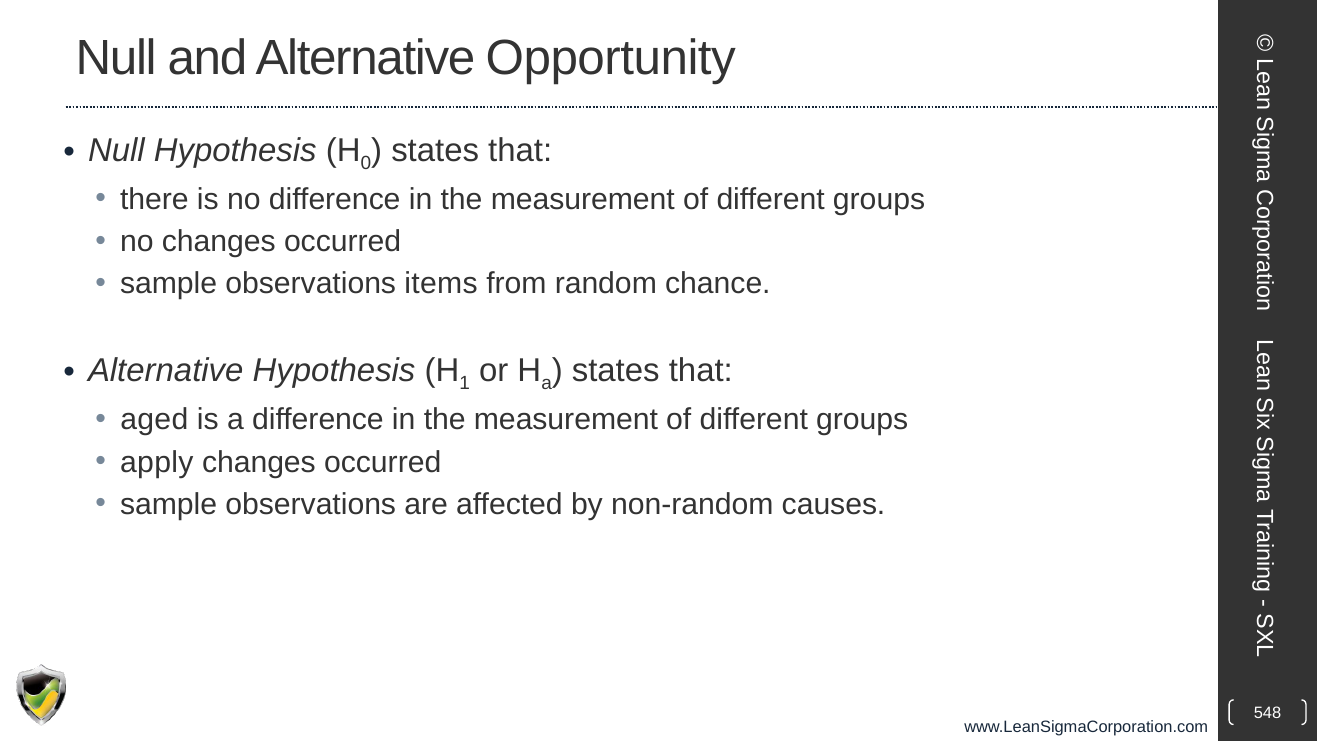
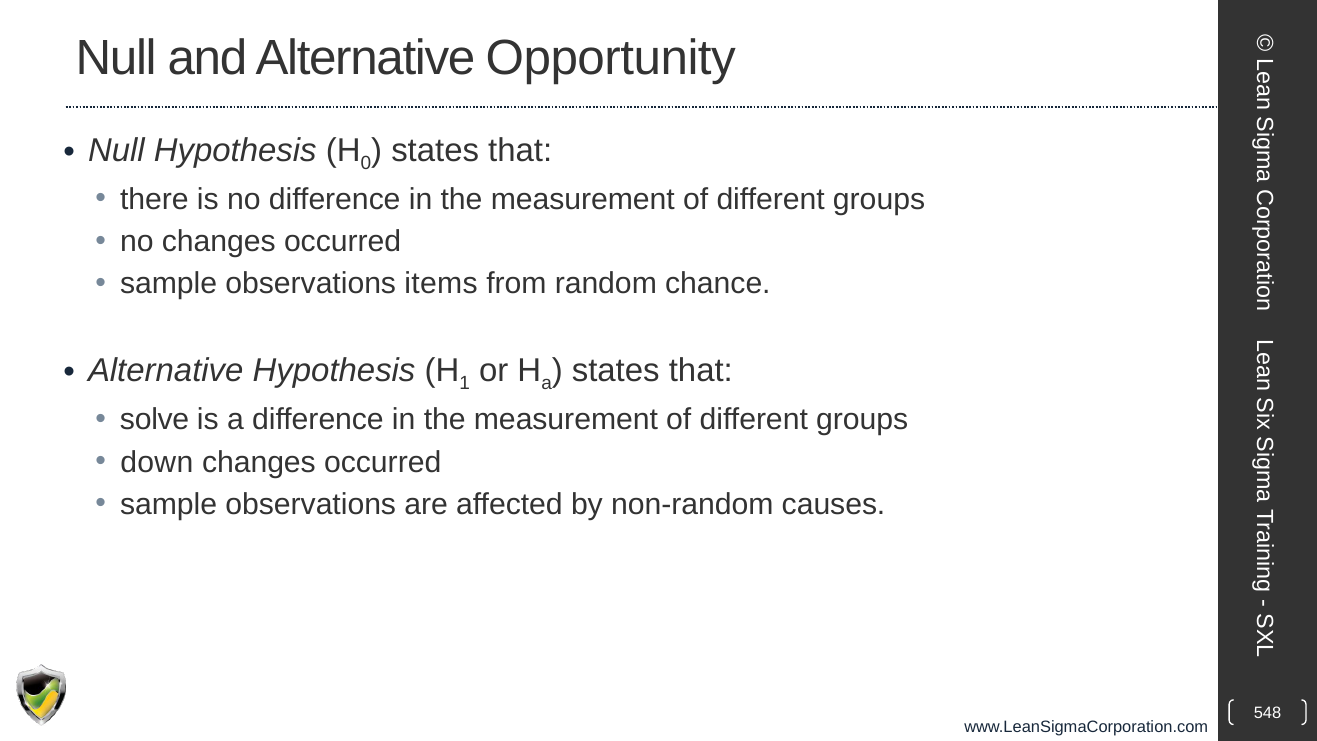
aged: aged -> solve (155, 420)
apply: apply -> down (157, 462)
